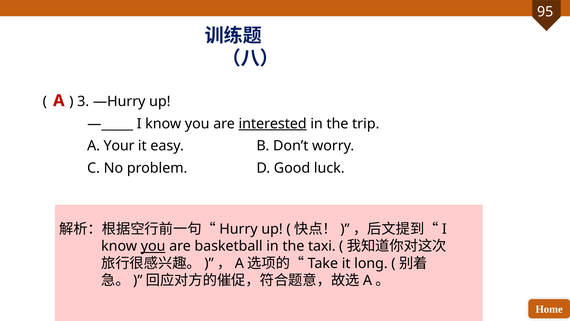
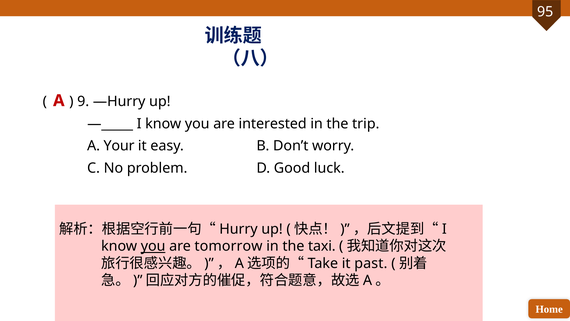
3: 3 -> 9 (83, 101)
interested underline: present -> none (273, 123)
basketball: basketball -> tomorrow (228, 246)
long: long -> past (371, 263)
